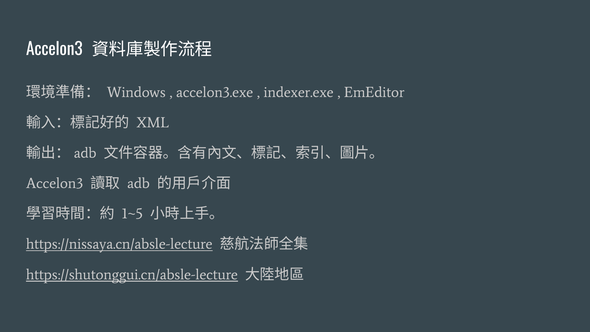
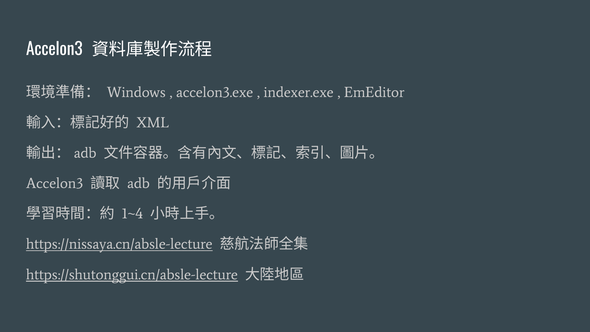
1~5: 1~5 -> 1~4 (132, 214)
